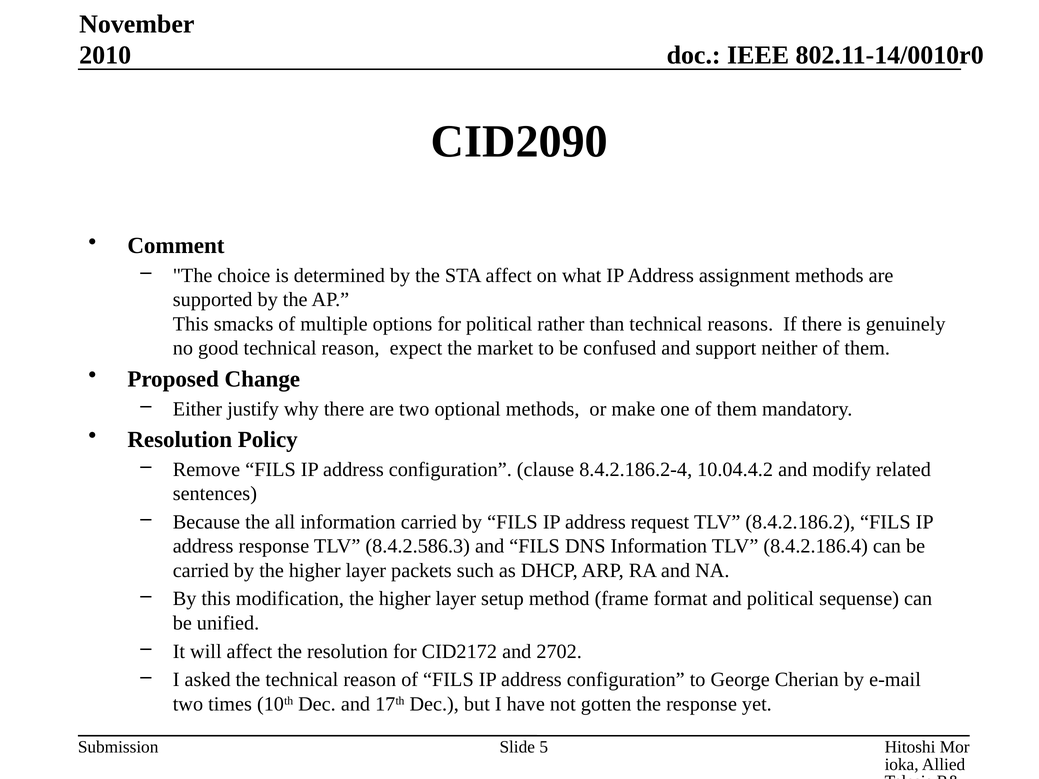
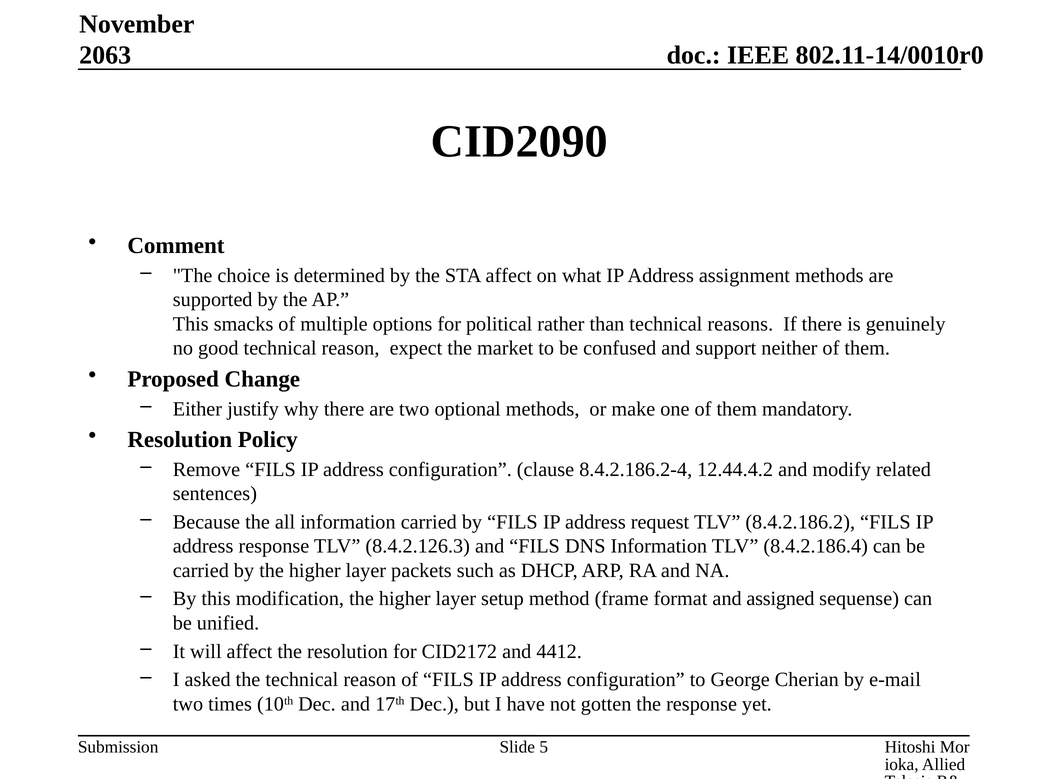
2010: 2010 -> 2063 (105, 55)
10.04.4.2: 10.04.4.2 -> 12.44.4.2 (735, 470)
8.4.2.586.3: 8.4.2.586.3 -> 8.4.2.126.3 (418, 546)
and political: political -> assigned (781, 599)
2702: 2702 -> 4412 (559, 652)
